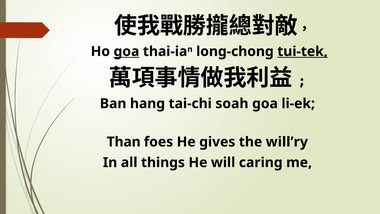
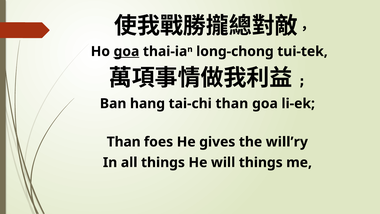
tui-tek underline: present -> none (303, 51)
tai-chi soah: soah -> than (232, 103)
will caring: caring -> things (261, 162)
